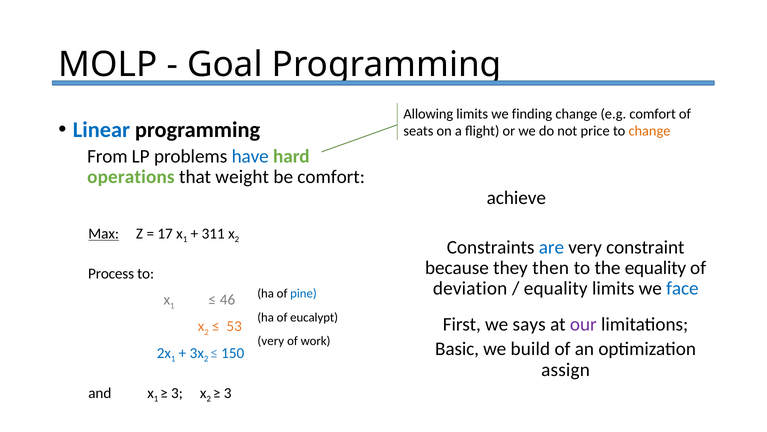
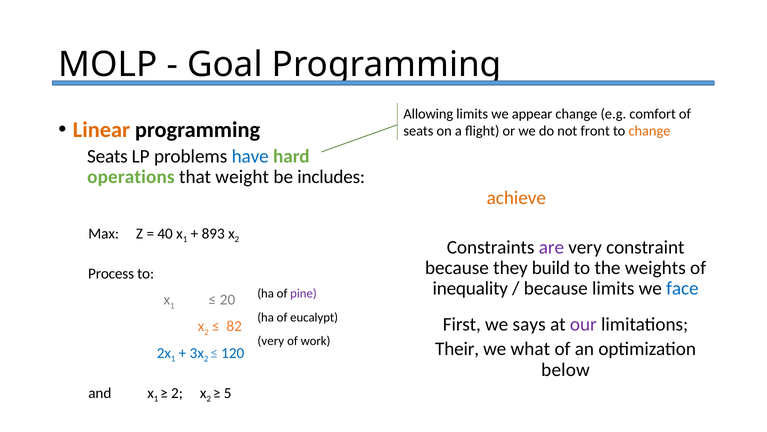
finding: finding -> appear (532, 114)
Linear colour: blue -> orange (101, 130)
price: price -> front (595, 131)
From: From -> Seats (107, 156)
be comfort: comfort -> includes (331, 177)
achieve colour: black -> orange (516, 197)
Max underline: present -> none (104, 233)
17: 17 -> 40 (165, 233)
311: 311 -> 893 (213, 233)
are colour: blue -> purple (551, 247)
then: then -> build (551, 268)
the equality: equality -> weights (655, 268)
deviation: deviation -> inequality (470, 288)
equality: equality -> because (556, 288)
pine colour: blue -> purple (303, 293)
46: 46 -> 20 (228, 299)
53: 53 -> 82 (234, 326)
Basic: Basic -> Their (457, 349)
build: build -> what (530, 349)
150: 150 -> 120 (233, 353)
assign: assign -> below (566, 369)
3: 3 -> 2 (177, 393)
3: 3 -> 5 (228, 393)
